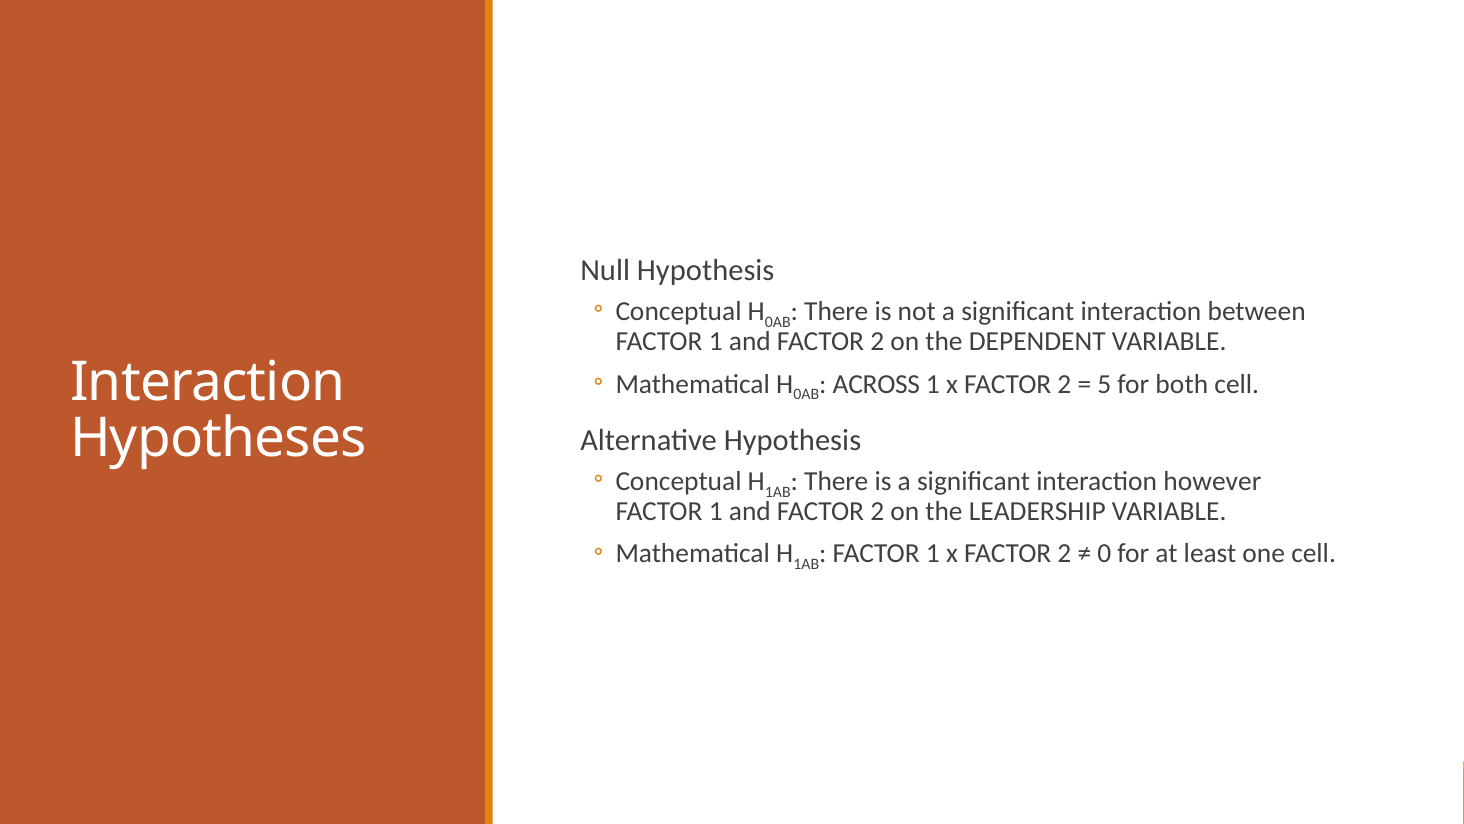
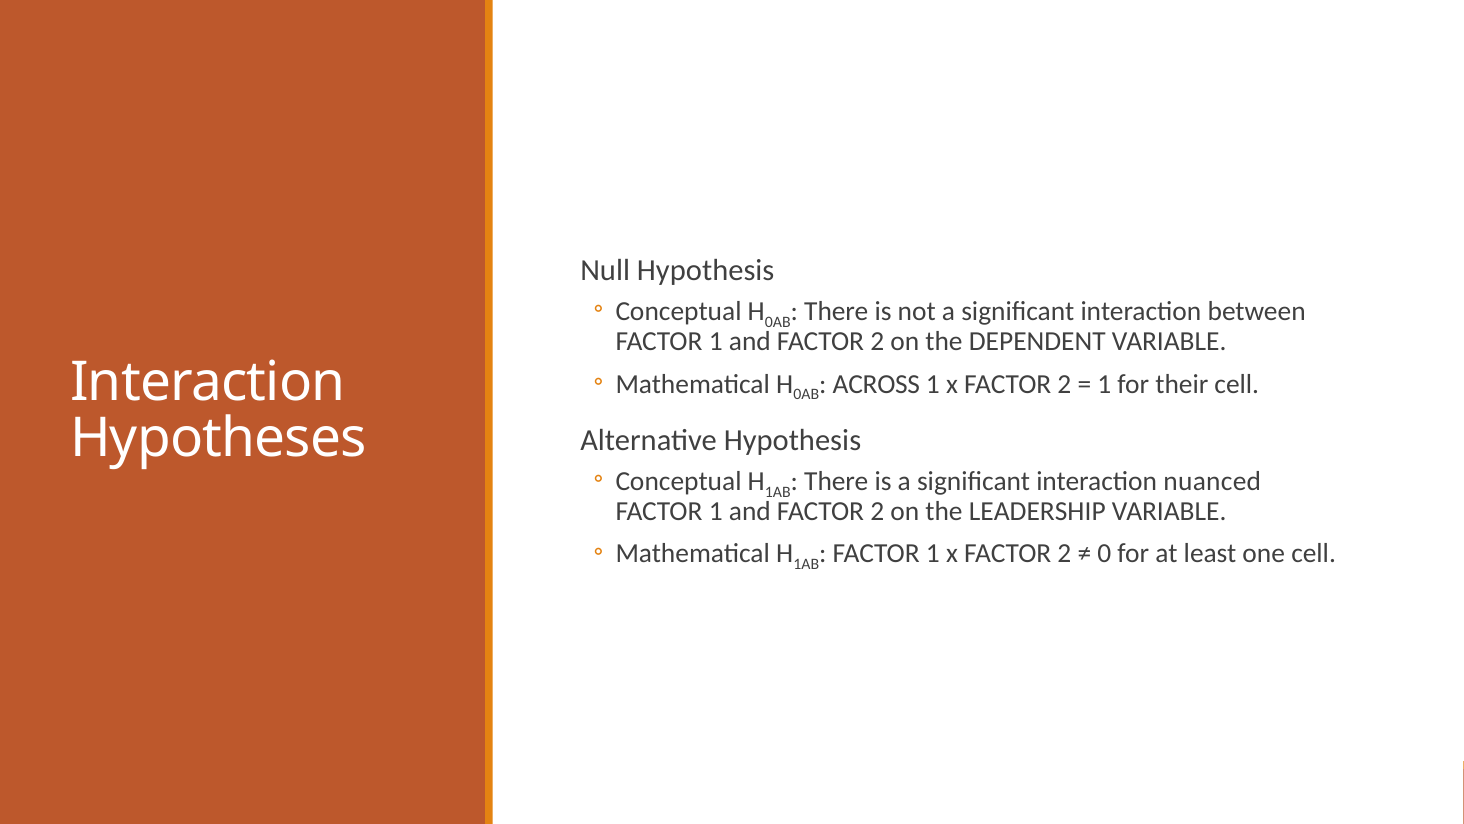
5: 5 -> 1 (1104, 384)
both: both -> their (1182, 384)
however: however -> nuanced (1212, 481)
